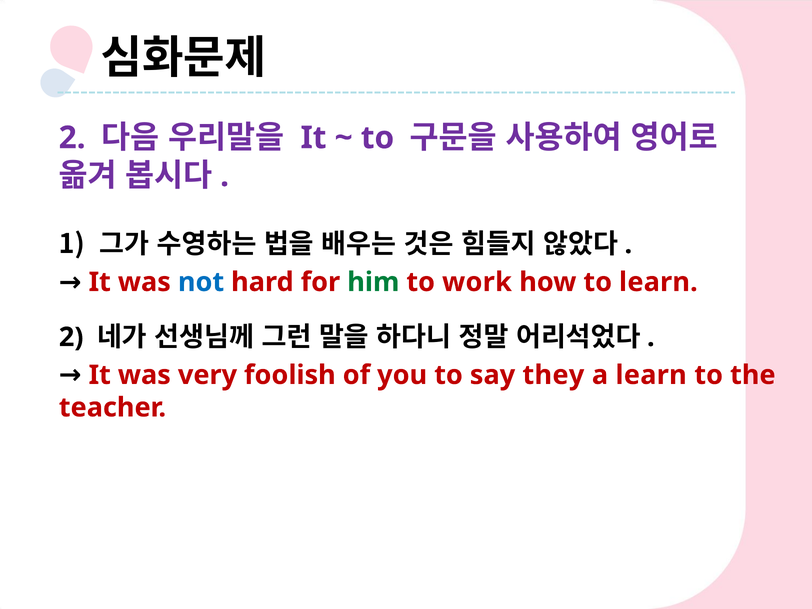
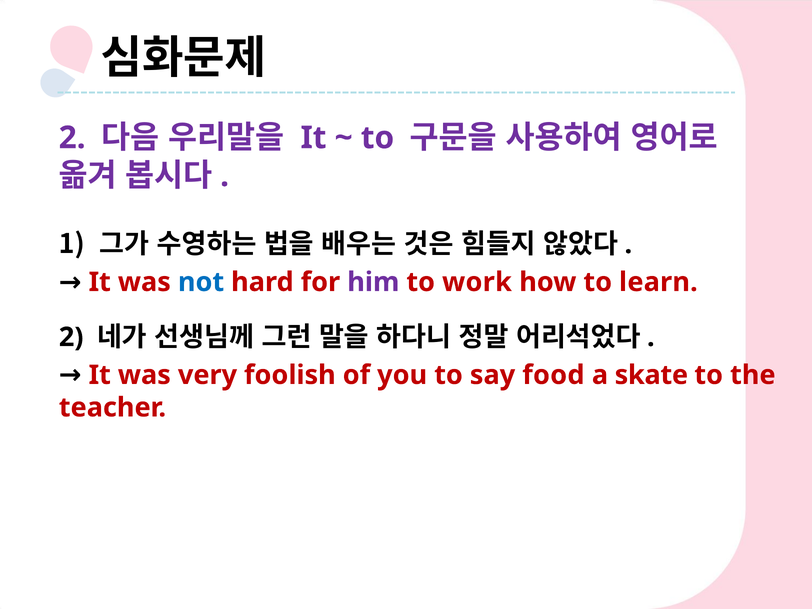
him colour: green -> purple (373, 282)
they: they -> food (553, 375)
a learn: learn -> skate (651, 375)
